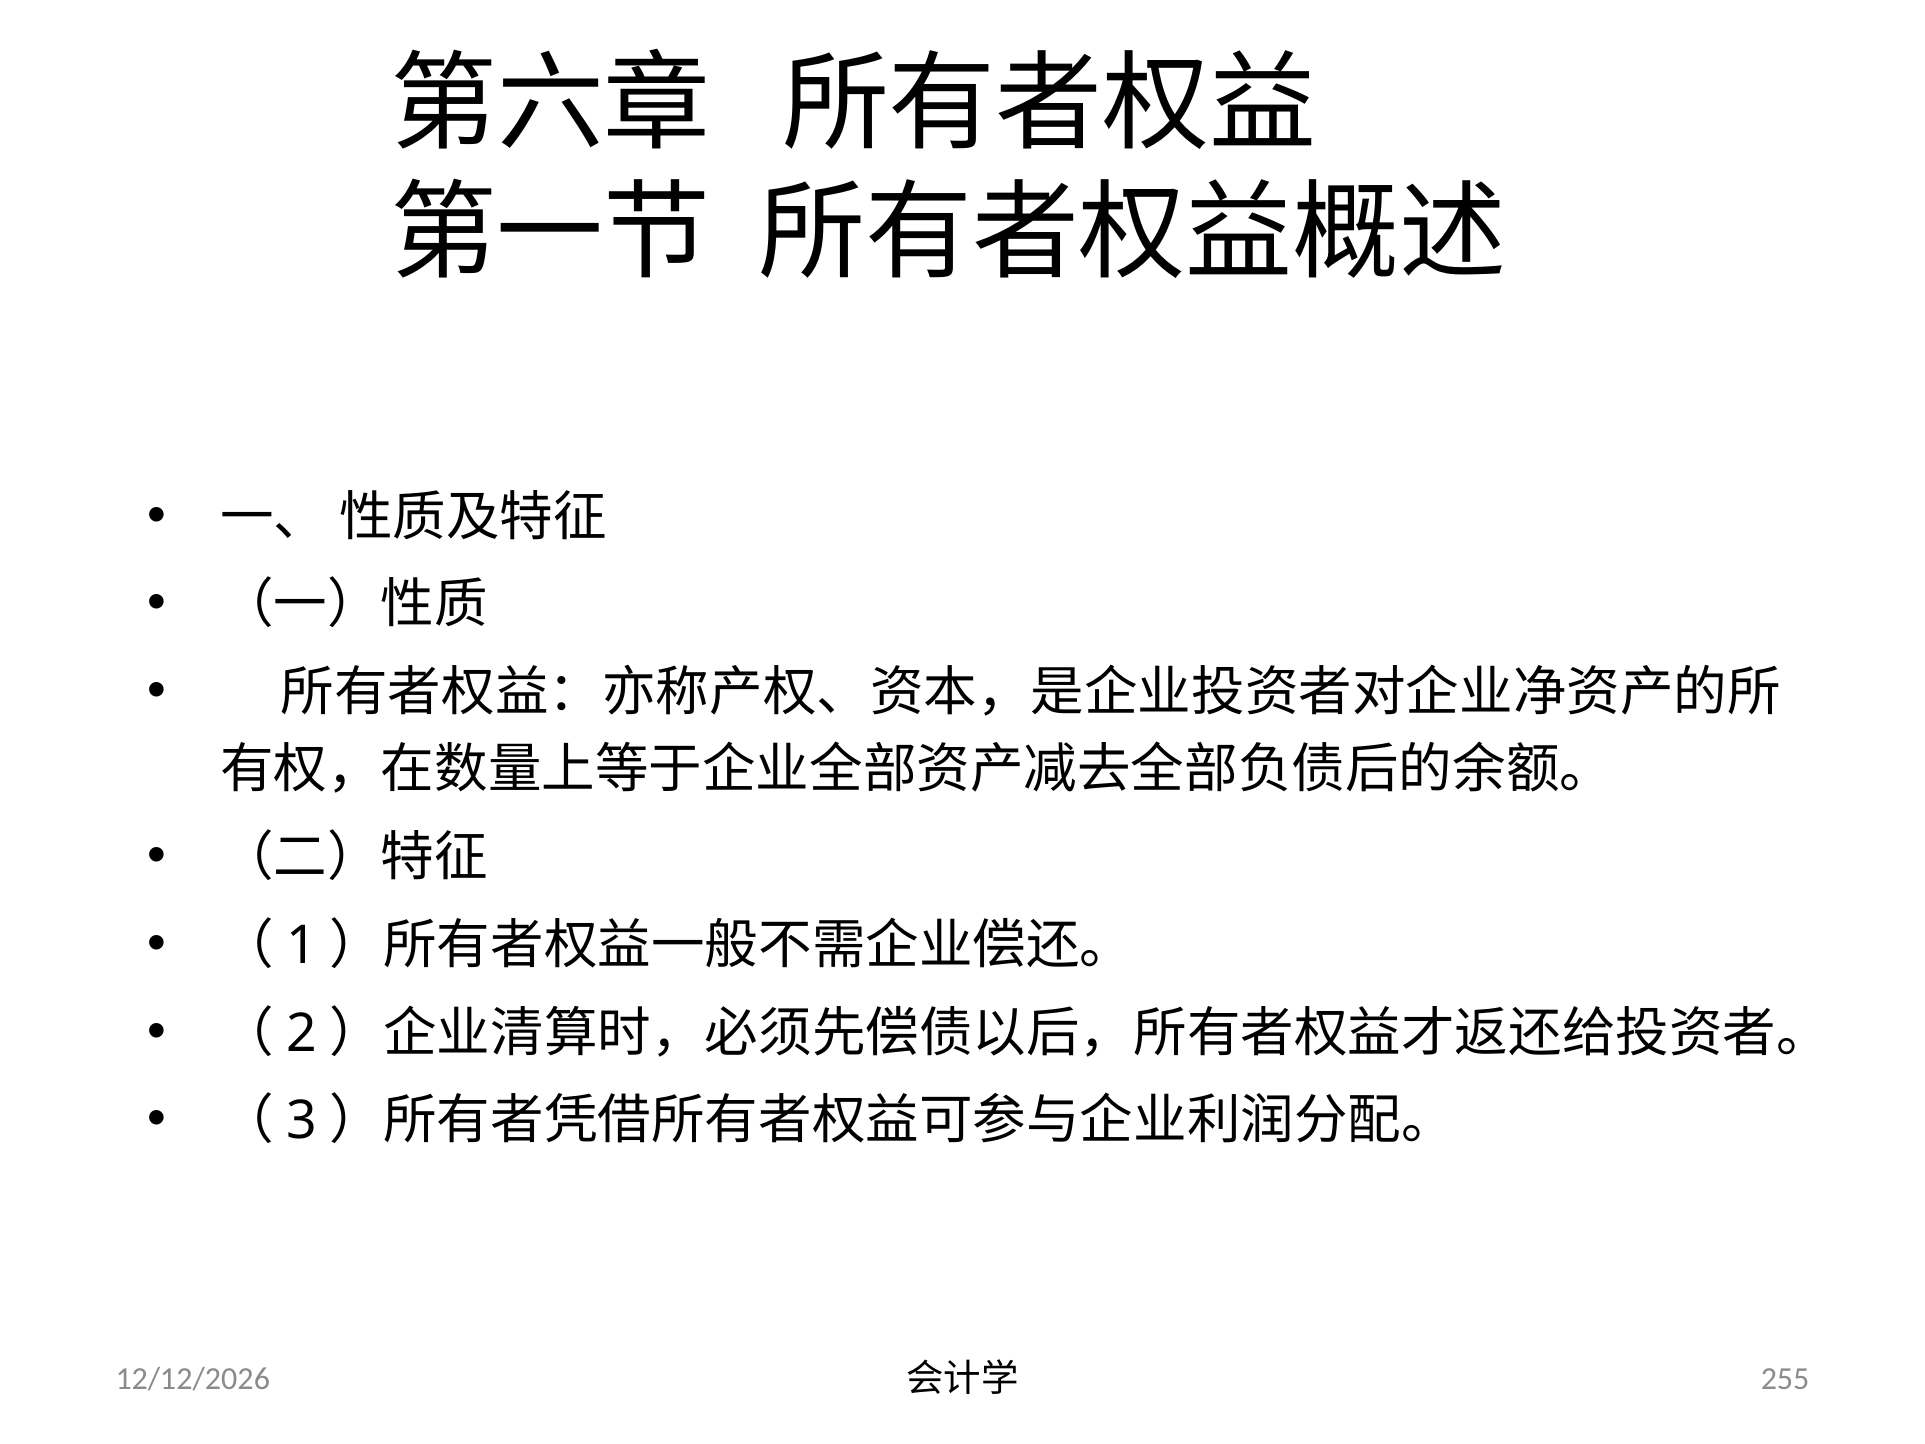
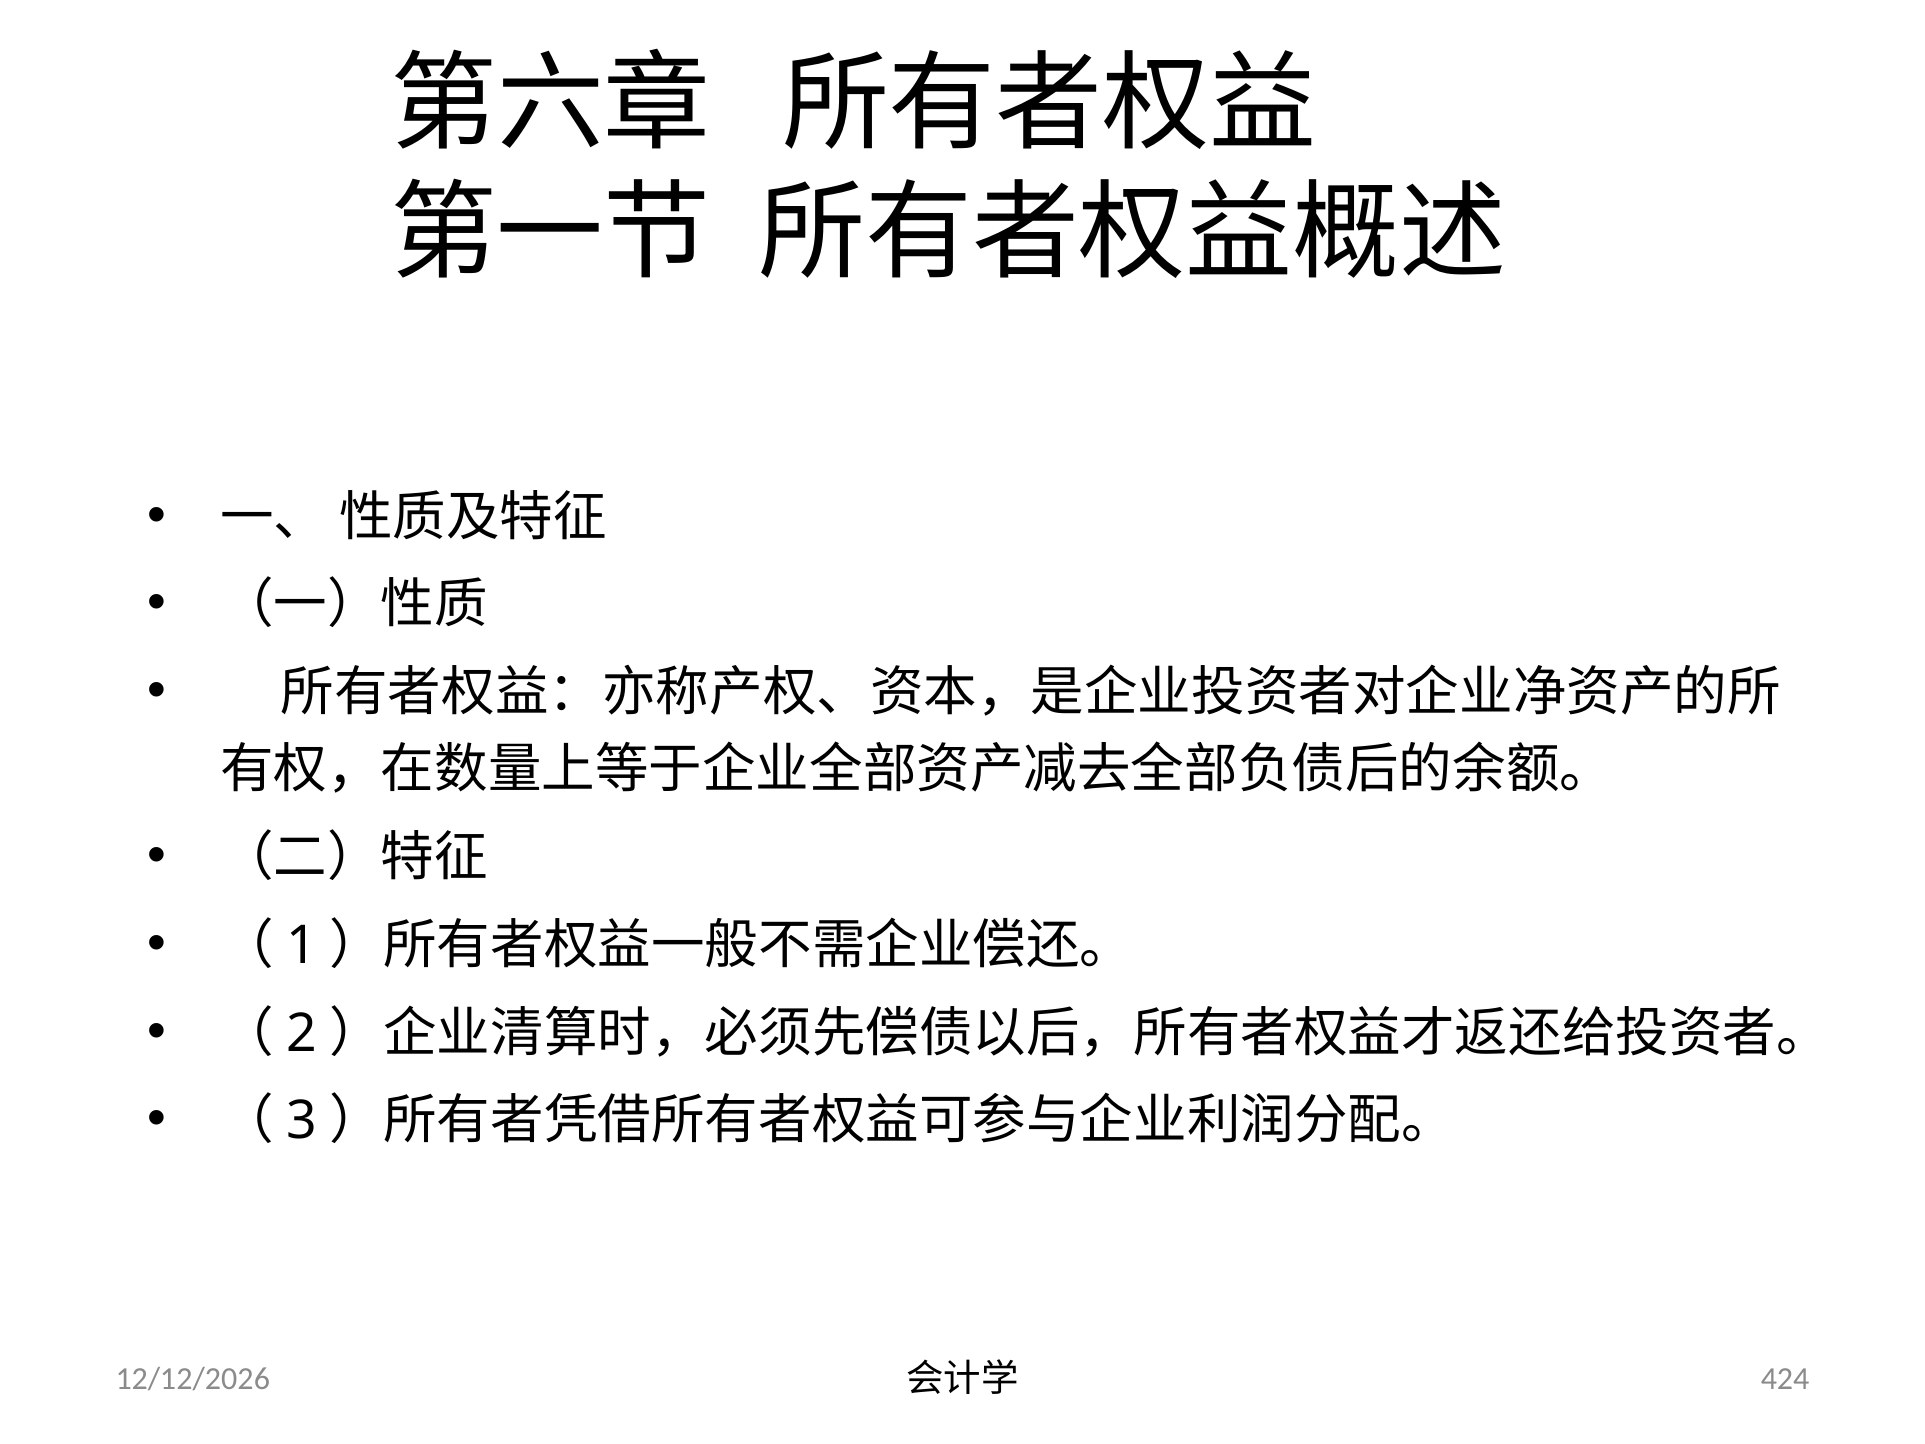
255: 255 -> 424 (1785, 1378)
